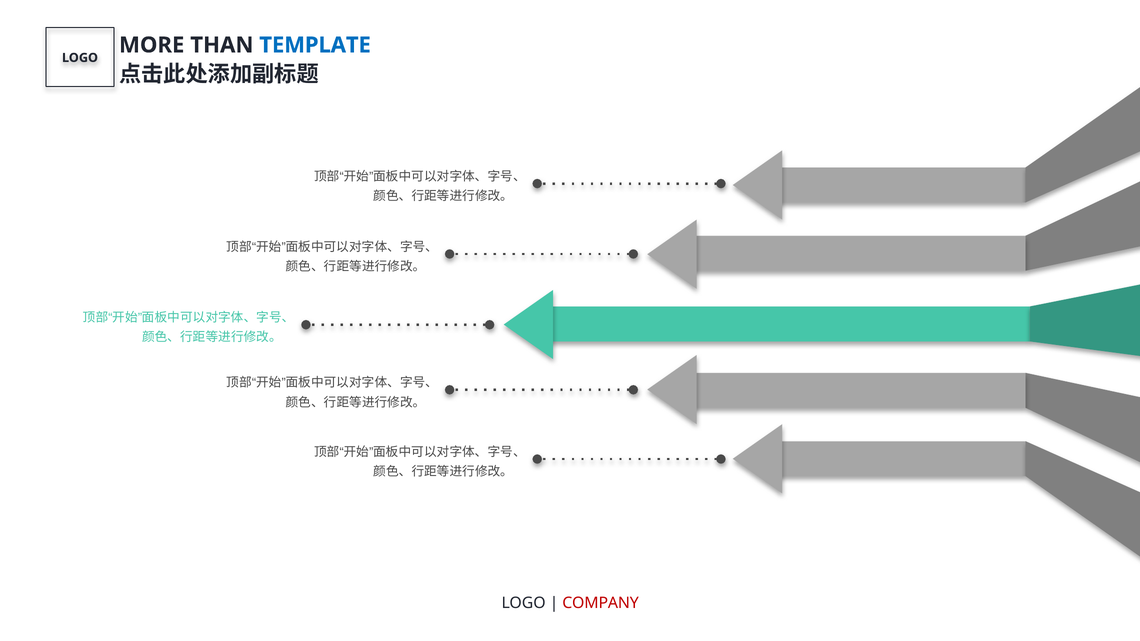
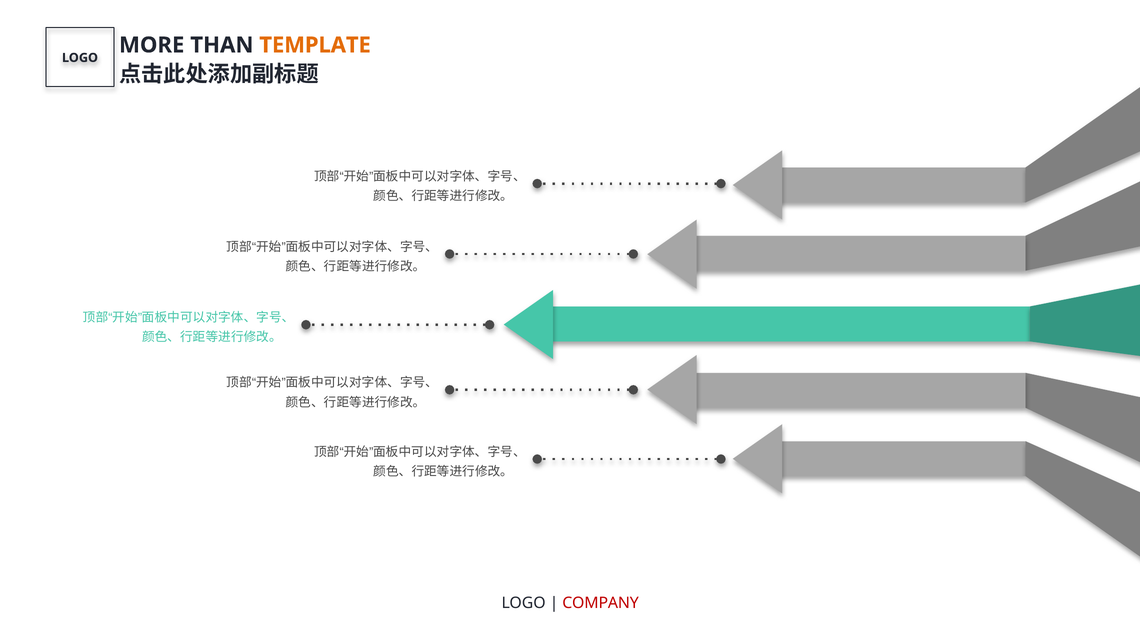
TEMPLATE colour: blue -> orange (315, 45)
